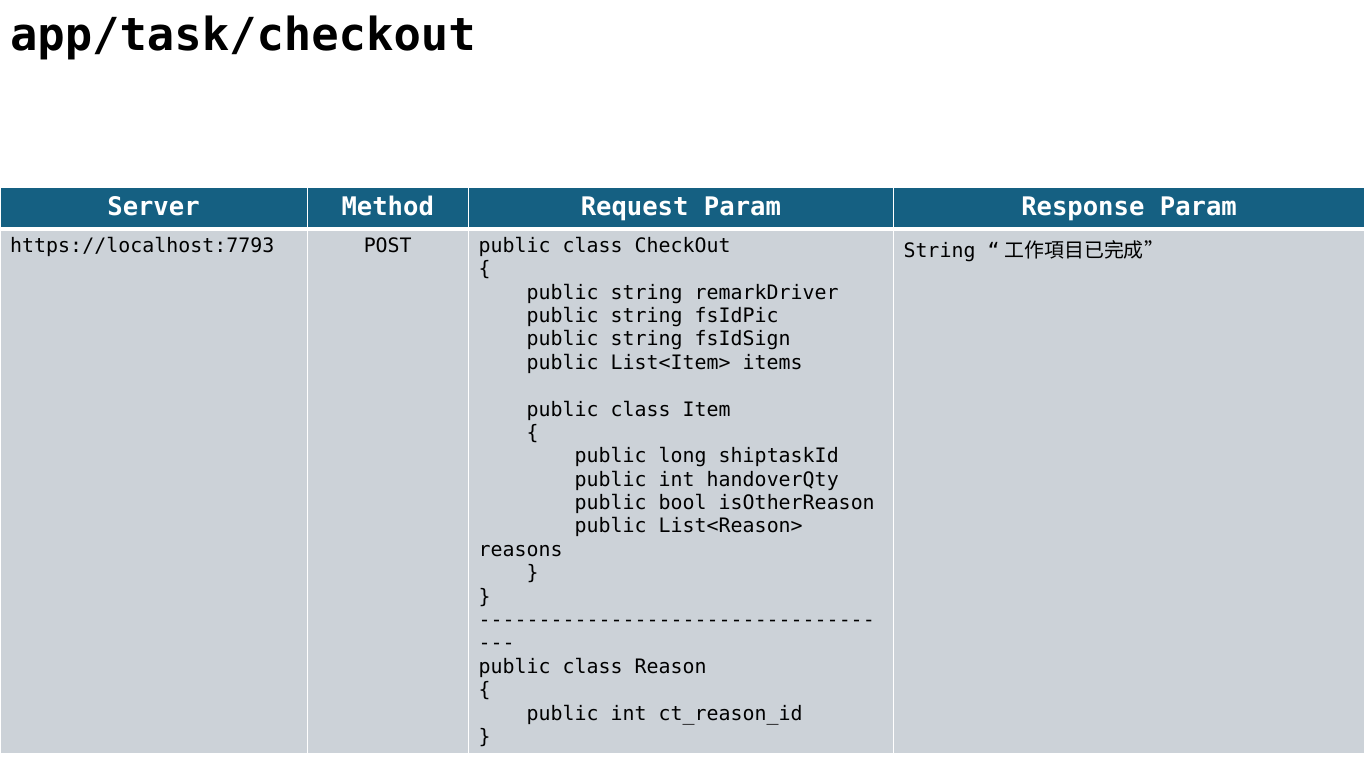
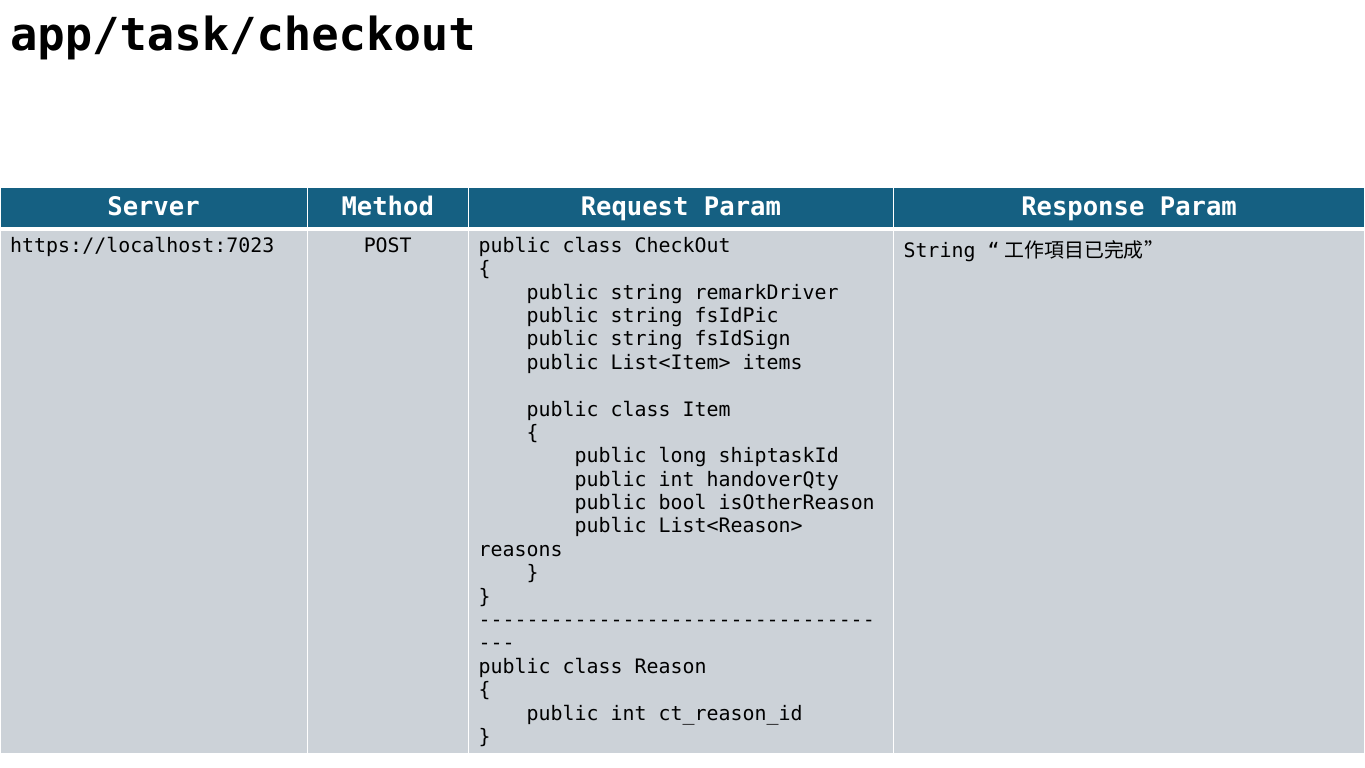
https://localhost:7793: https://localhost:7793 -> https://localhost:7023 (142, 246)
